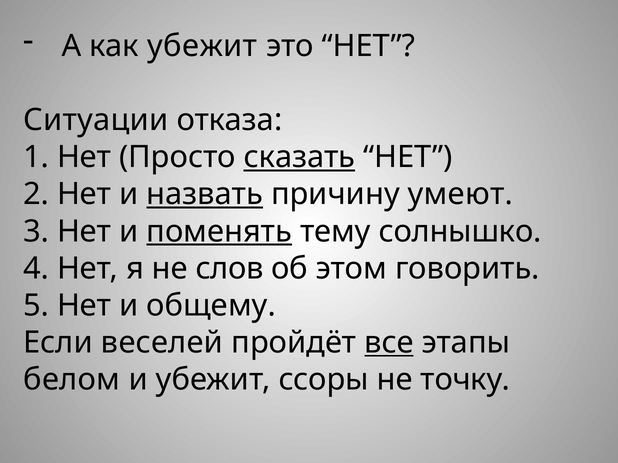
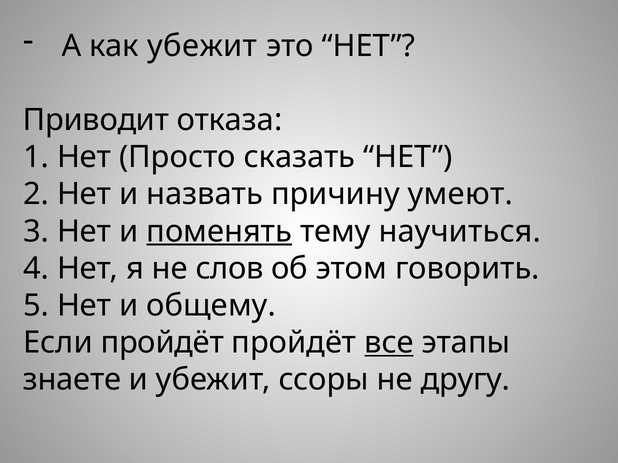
Ситуации: Ситуации -> Приводит (96, 120)
сказать underline: present -> none (299, 157)
назвать underline: present -> none (205, 195)
солнышко: солнышко -> научиться (460, 232)
Если веселей: веселей -> пройдёт (162, 343)
белом: белом -> знаете (72, 380)
точку: точку -> другу (465, 380)
